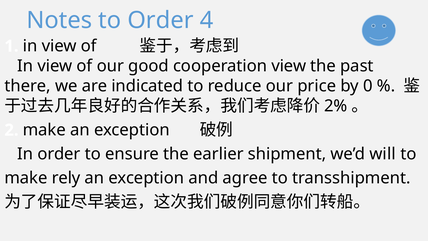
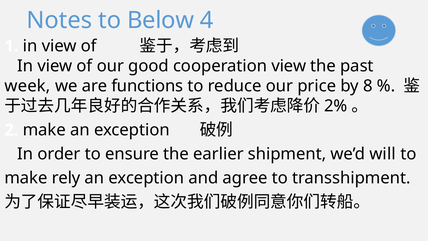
to Order: Order -> Below (161, 20)
there: there -> week (27, 86)
indicated: indicated -> functions (147, 86)
0: 0 -> 8 (368, 86)
